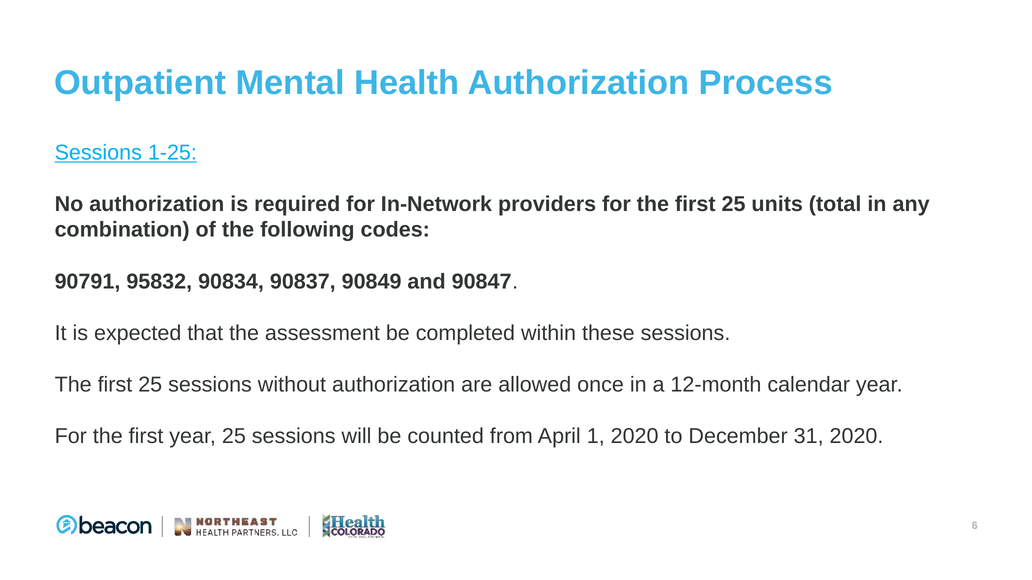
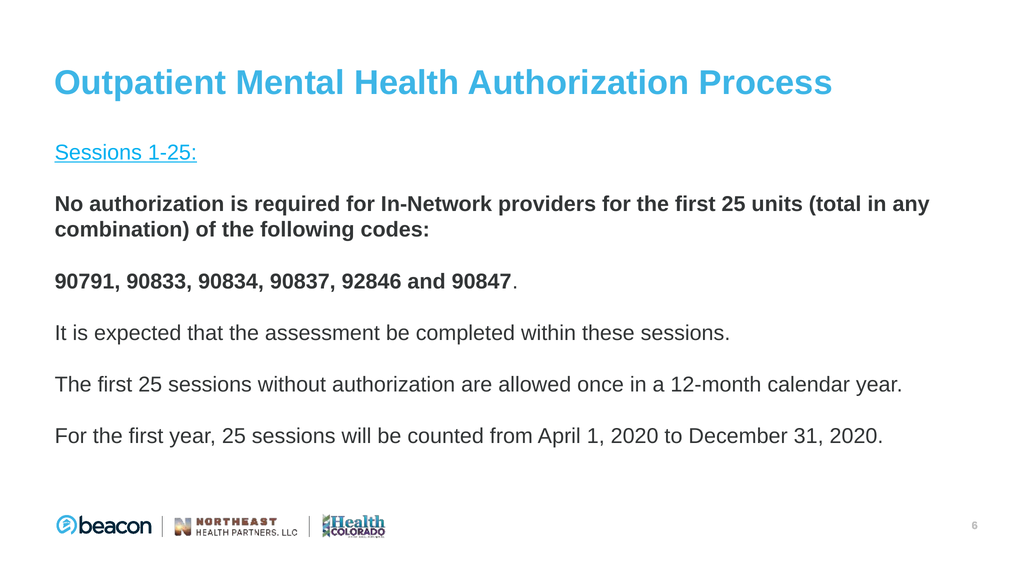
95832: 95832 -> 90833 (159, 282)
90849: 90849 -> 92846 (372, 282)
